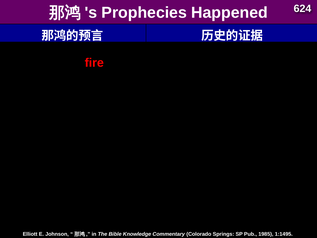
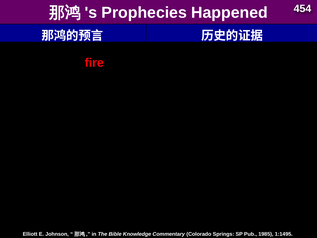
624: 624 -> 454 (302, 9)
